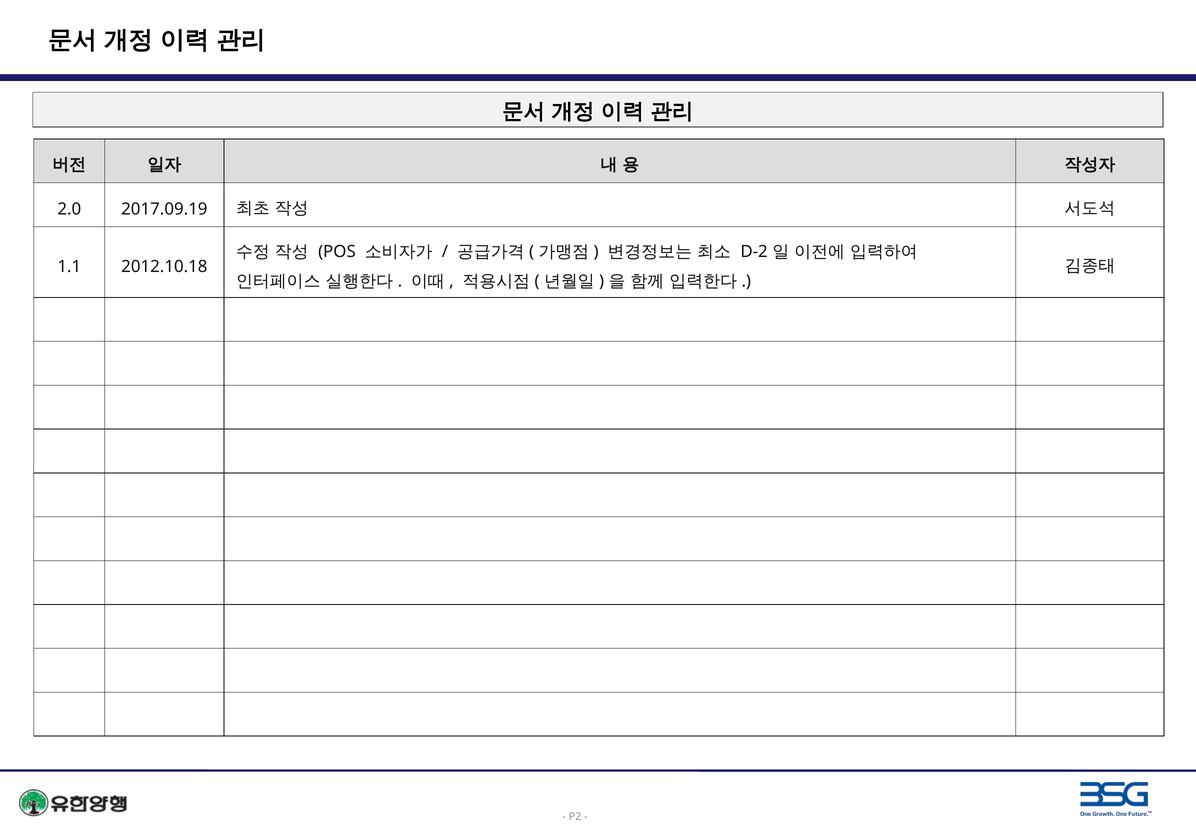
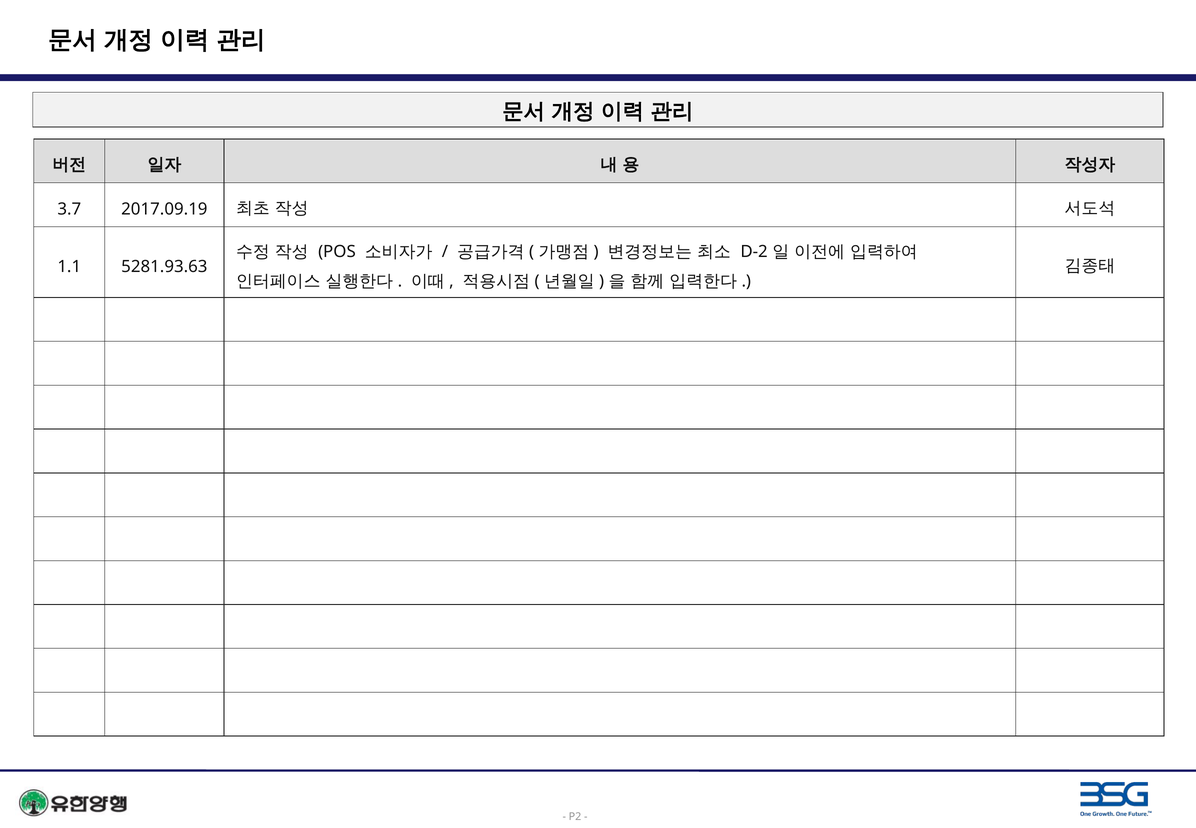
2.0: 2.0 -> 3.7 (69, 209)
2012.10.18: 2012.10.18 -> 5281.93.63 (164, 267)
